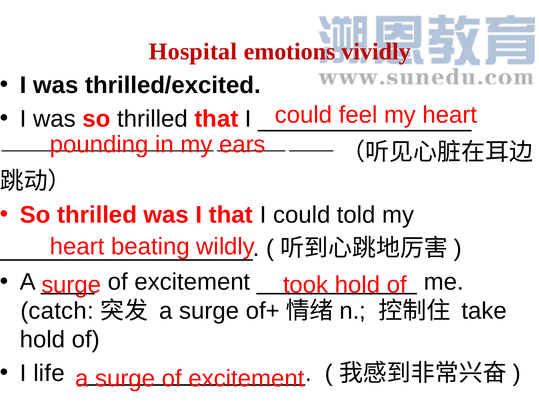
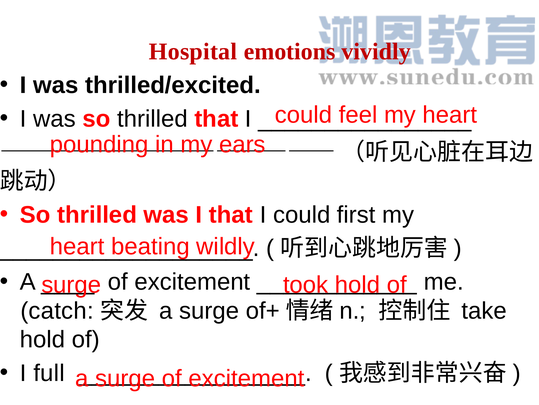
told: told -> first (356, 214)
life: life -> full (49, 373)
